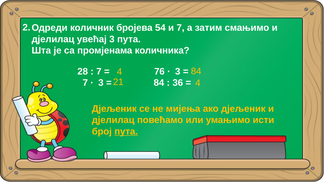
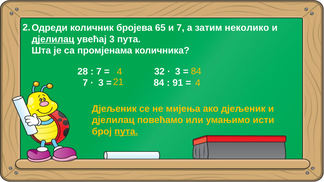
54: 54 -> 65 (160, 28)
смањимо: смањимо -> неколико (247, 28)
дјелилац underline: none -> present (53, 39)
76: 76 -> 32 (159, 71)
36: 36 -> 91 (178, 83)
